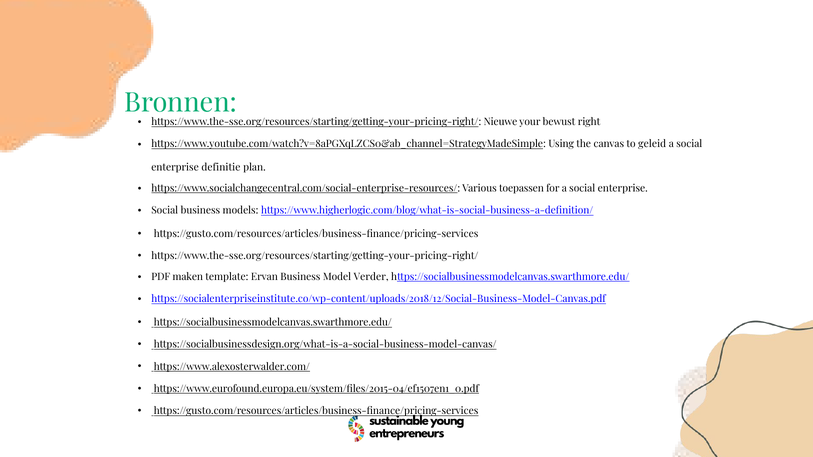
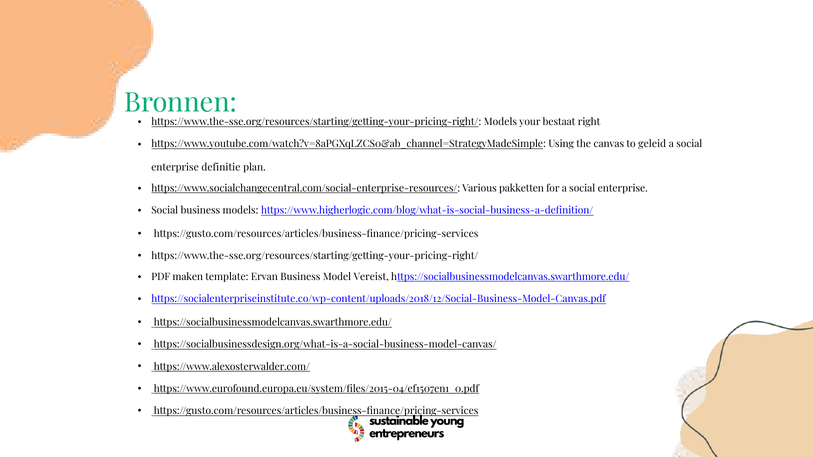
https://www.the-sse.org/resources/starting/getting-your-pricing-right/ Nieuwe: Nieuwe -> Models (500, 122)
bewust: bewust -> bestaat (559, 122)
toepassen: toepassen -> pakketten (521, 188)
Verder: Verder -> Vereist (371, 277)
